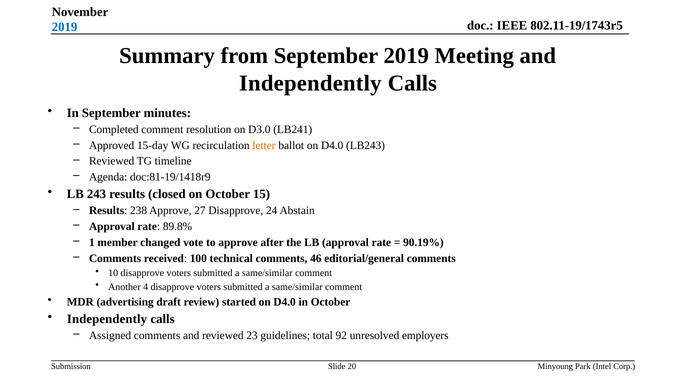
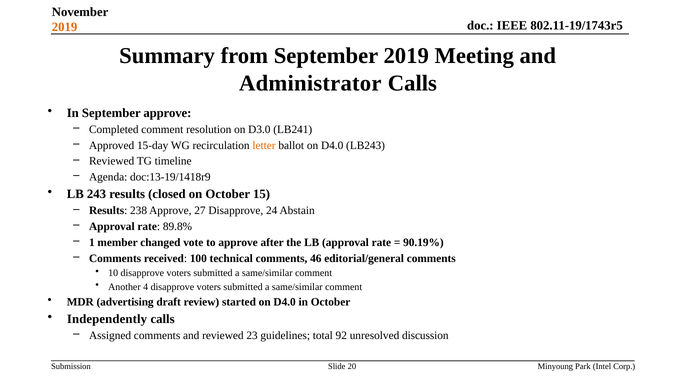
2019 colour: blue -> orange (65, 27)
Independently: Independently -> Administrator (310, 83)
September minutes: minutes -> approve (167, 113)
doc:81-19/1418r9: doc:81-19/1418r9 -> doc:13-19/1418r9 (170, 177)
employers: employers -> discussion (425, 336)
